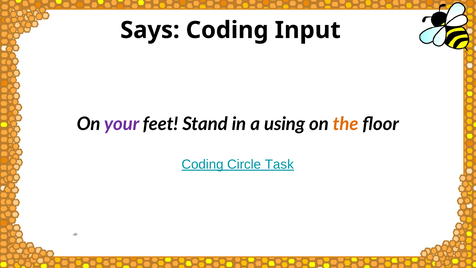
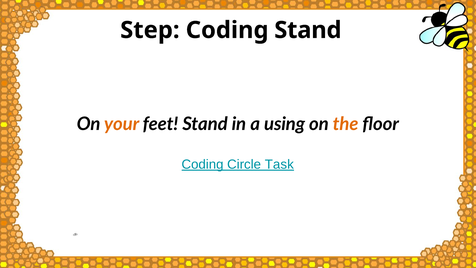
Says: Says -> Step (150, 30)
Coding Input: Input -> Stand (308, 30)
your colour: purple -> orange (122, 124)
